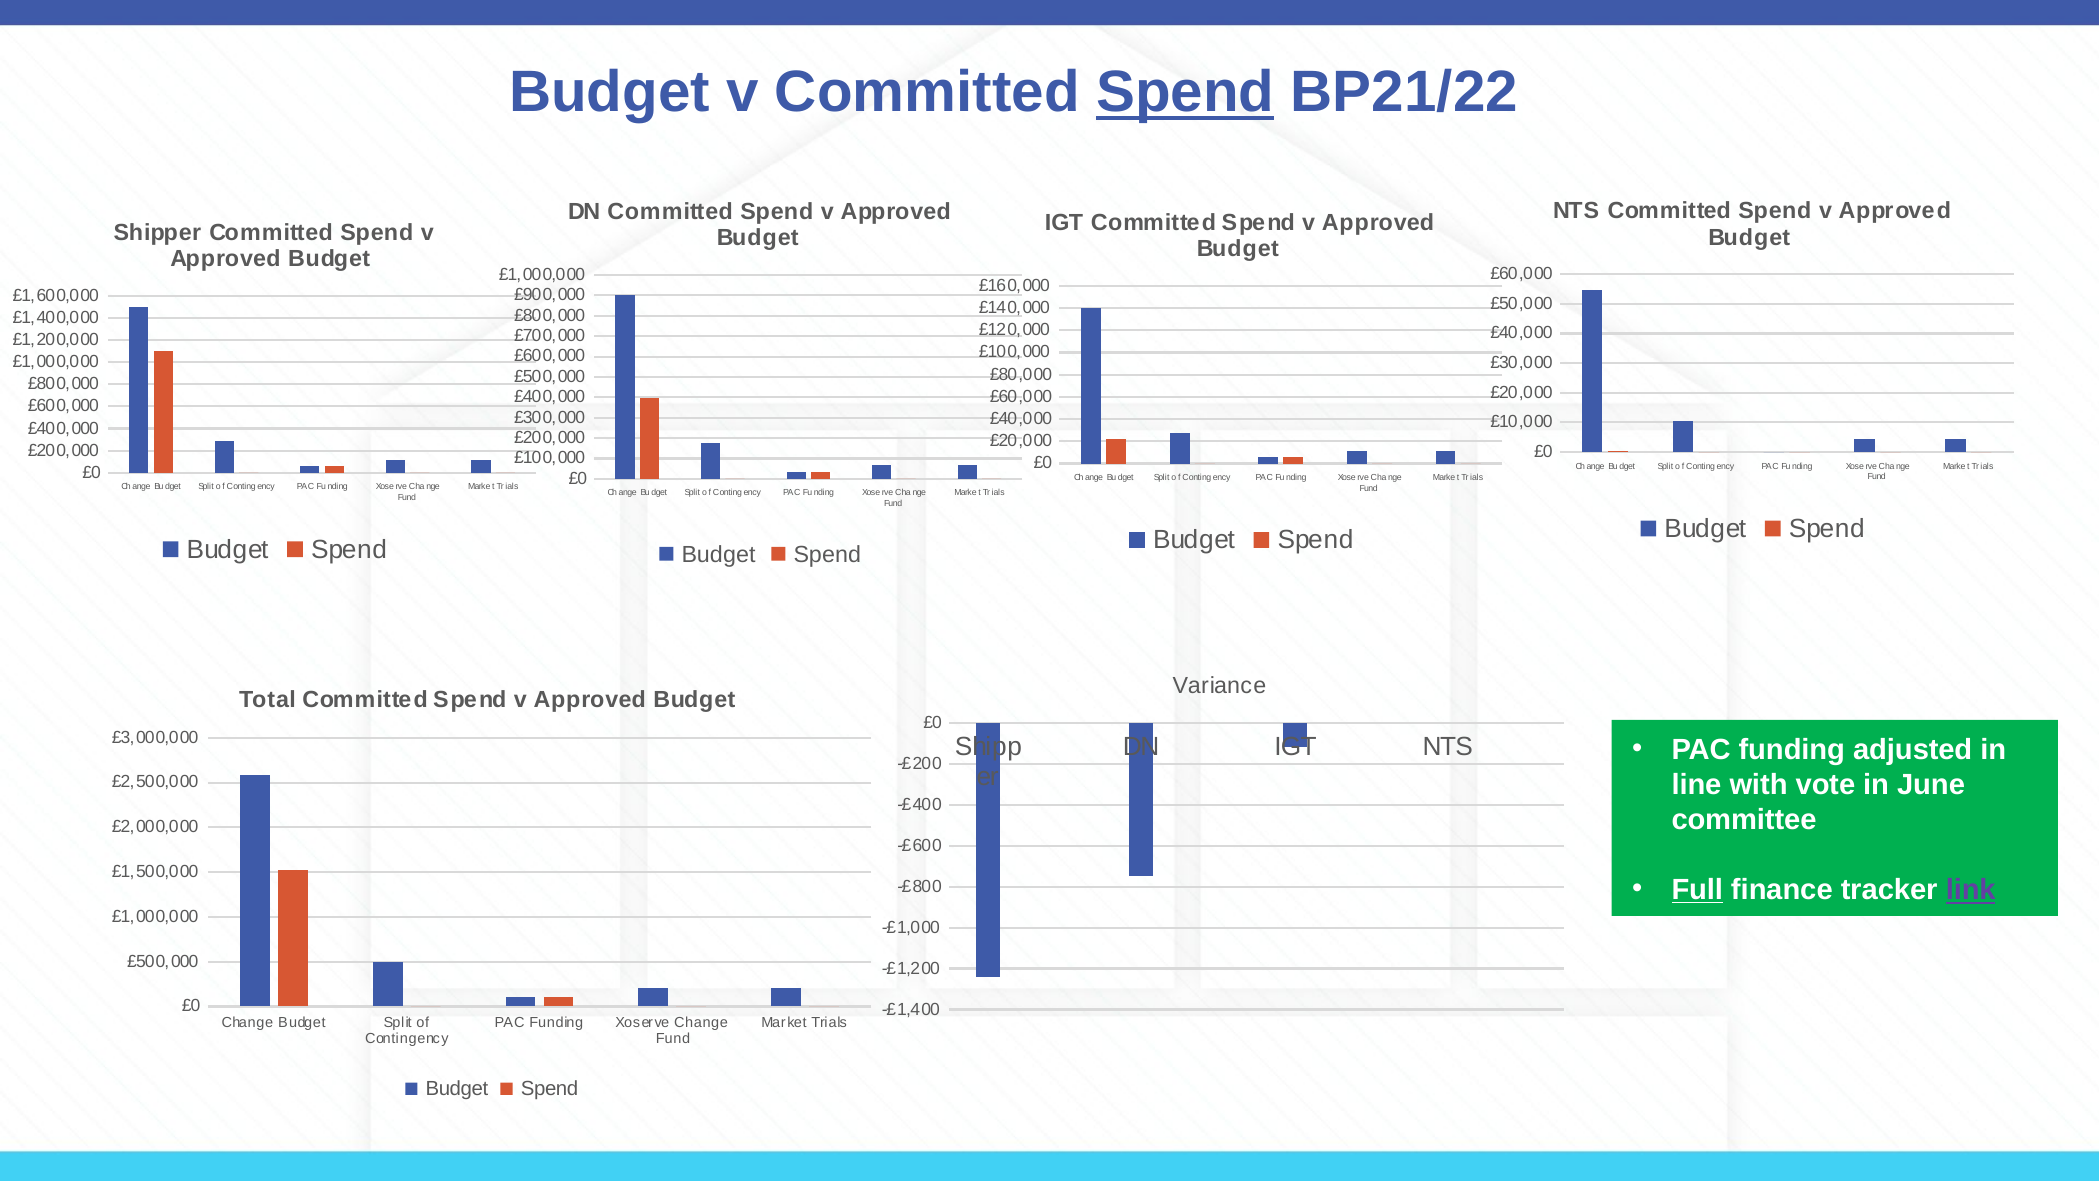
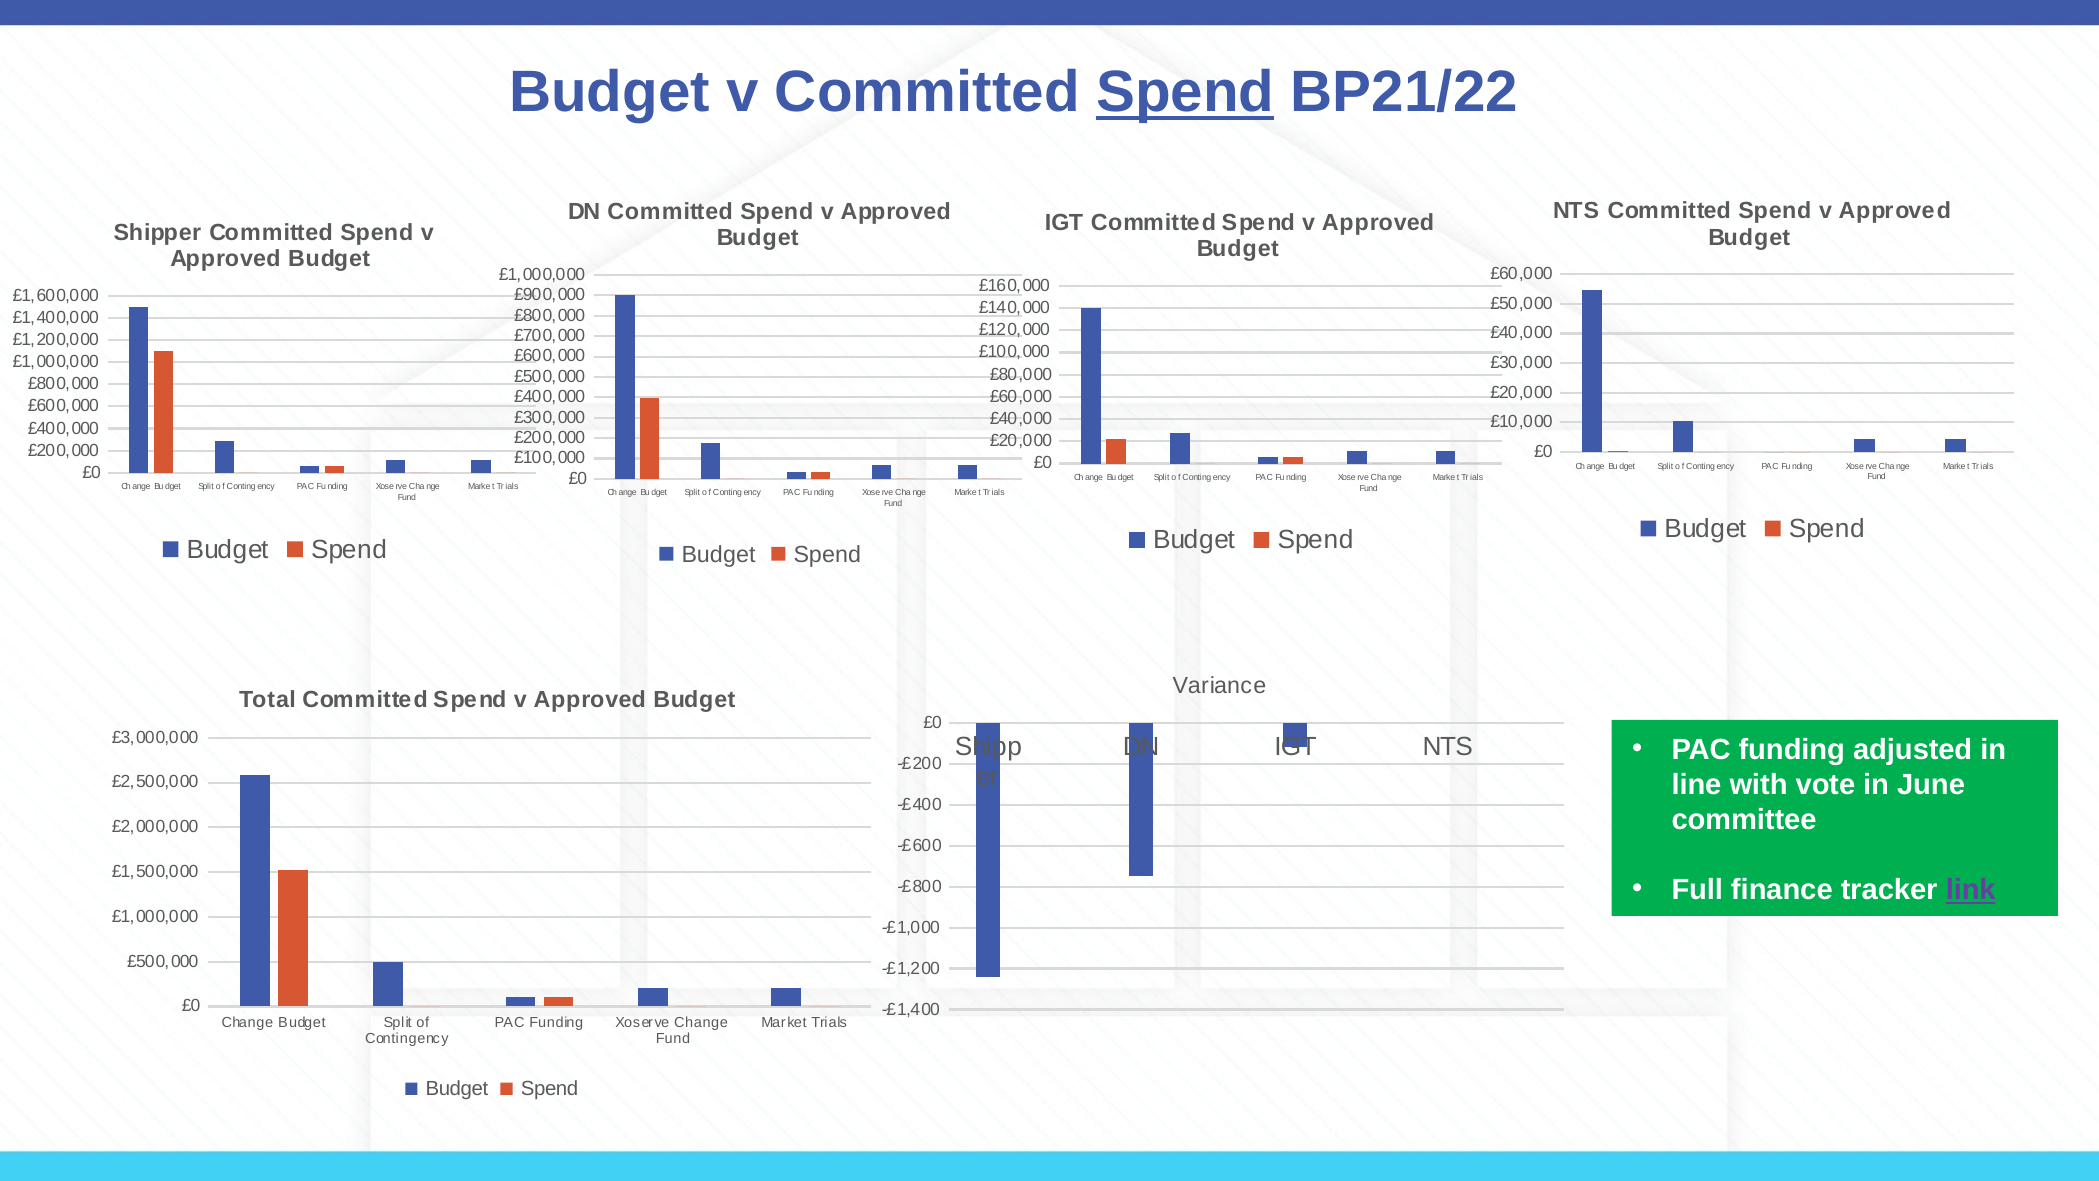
Full underline: present -> none (1697, 890)
